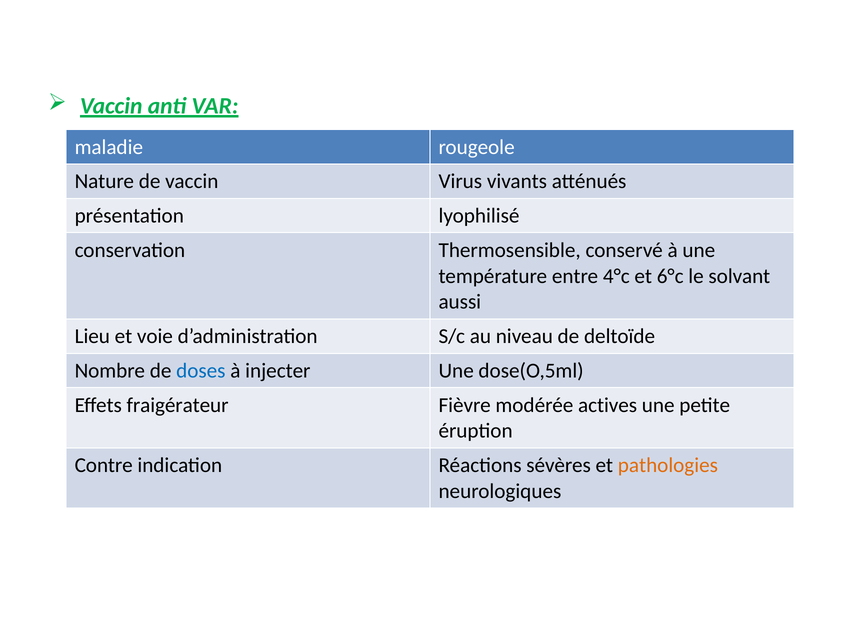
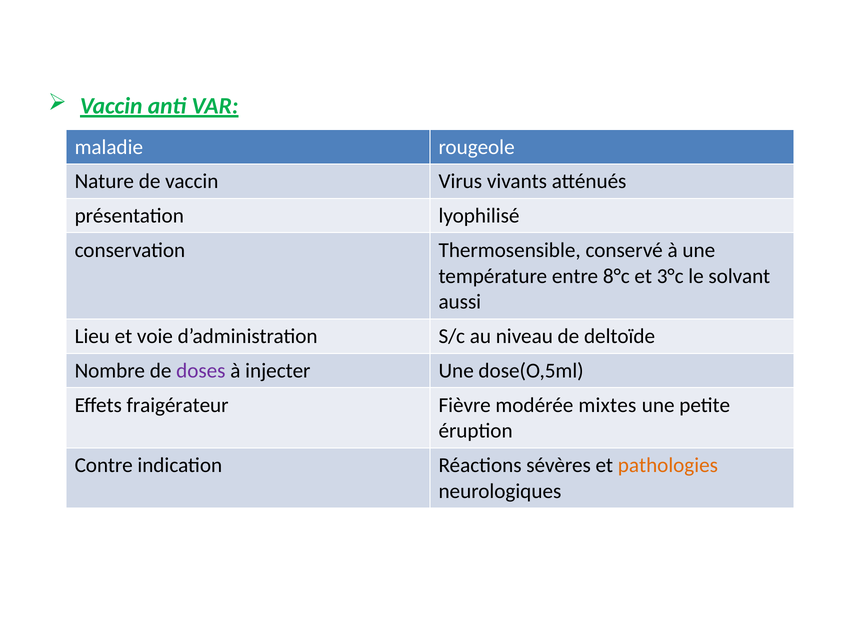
4°c: 4°c -> 8°c (616, 276)
6°c: 6°c -> 3°c (670, 276)
doses colour: blue -> purple (201, 370)
actives: actives -> mixtes (607, 405)
